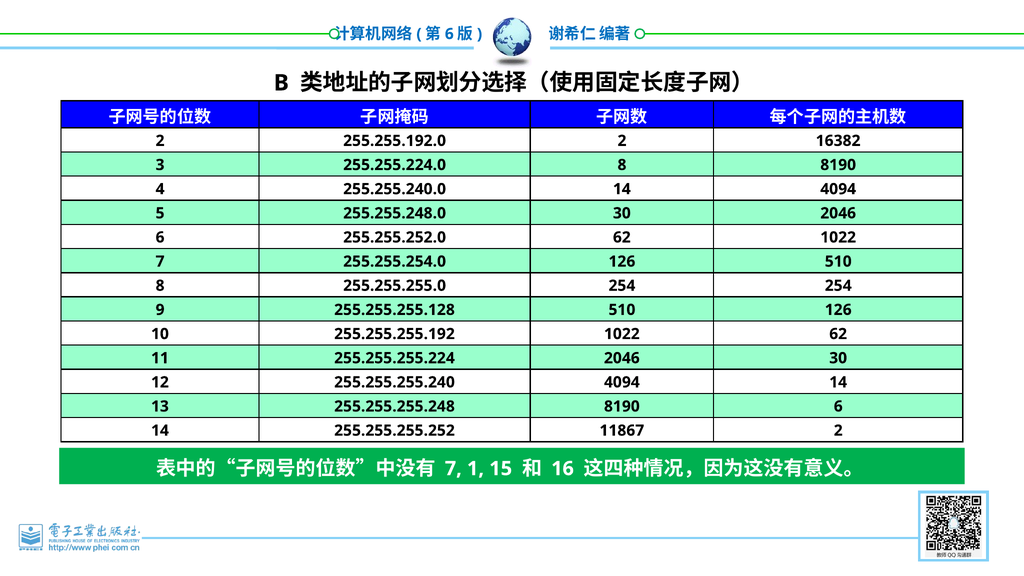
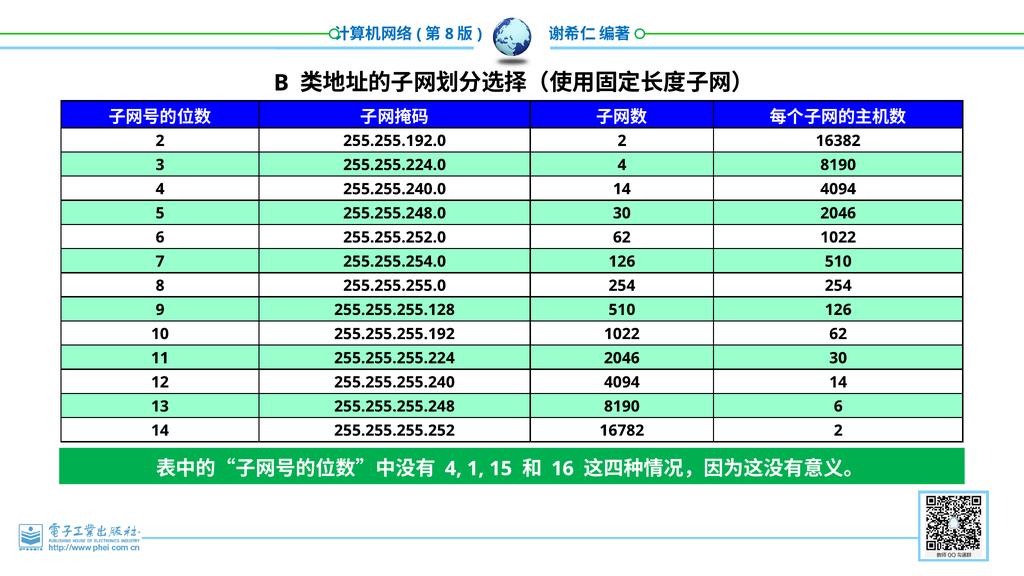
6: 6 -> 8 (449, 34)
255.255.224.0 8: 8 -> 4 (622, 165)
11867: 11867 -> 16782 (622, 431)
7: 7 -> 4 (453, 469)
